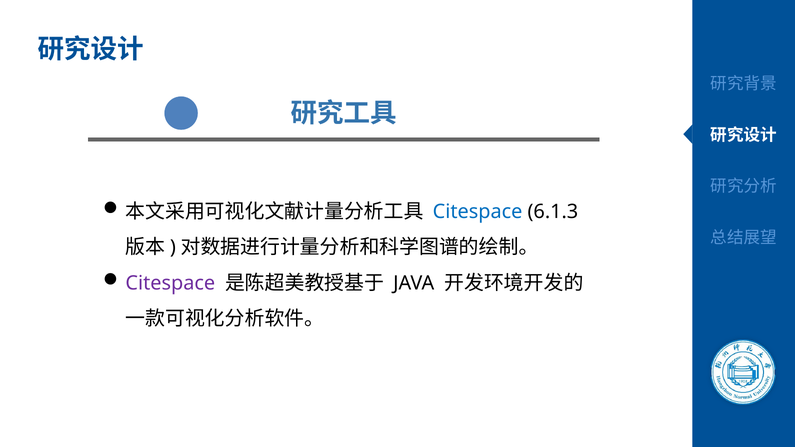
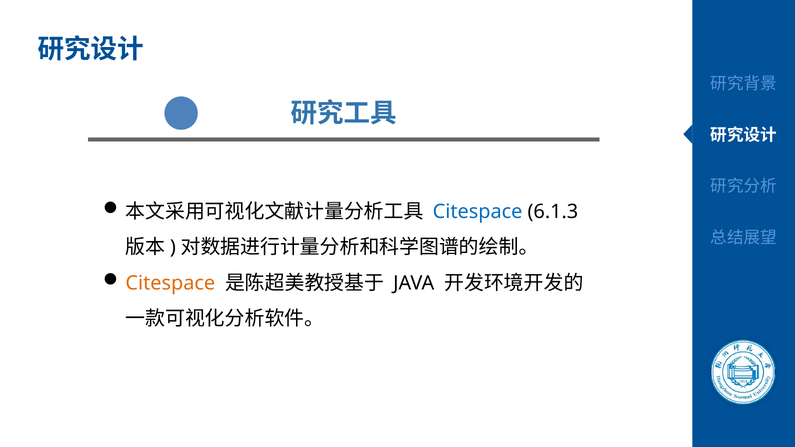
Citespace colour: purple -> orange (170, 283)
